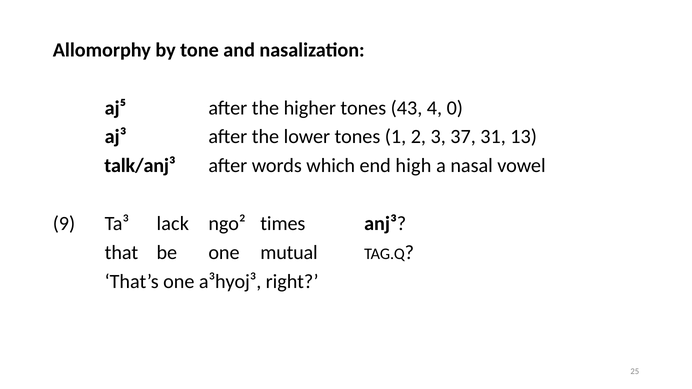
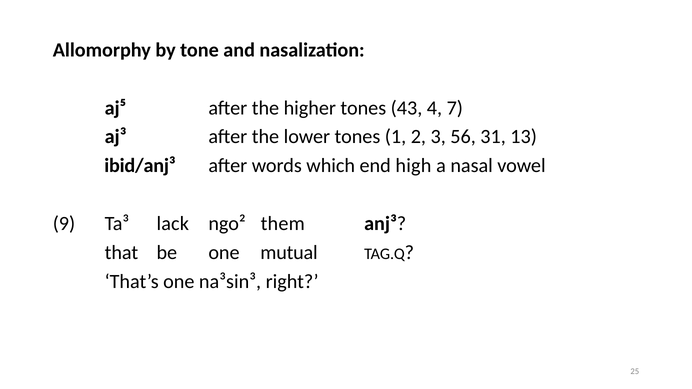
0: 0 -> 7 (455, 108)
37: 37 -> 56 (463, 137)
talk/anj³: talk/anj³ -> ibid/anj³ (140, 166)
times: times -> them (283, 224)
a³hyoj³: a³hyoj³ -> na³sin³ (230, 282)
